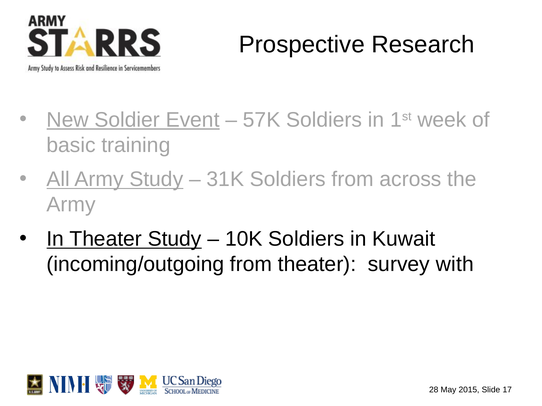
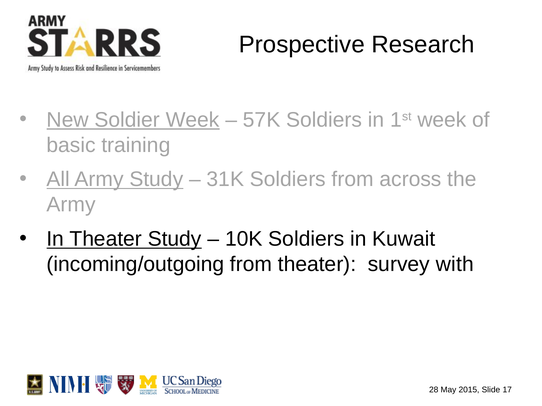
Soldier Event: Event -> Week (193, 120)
